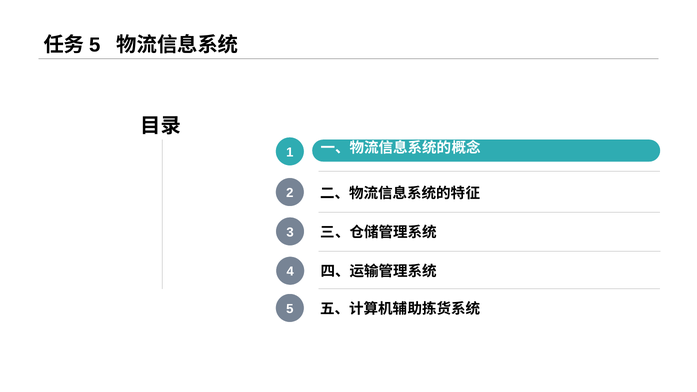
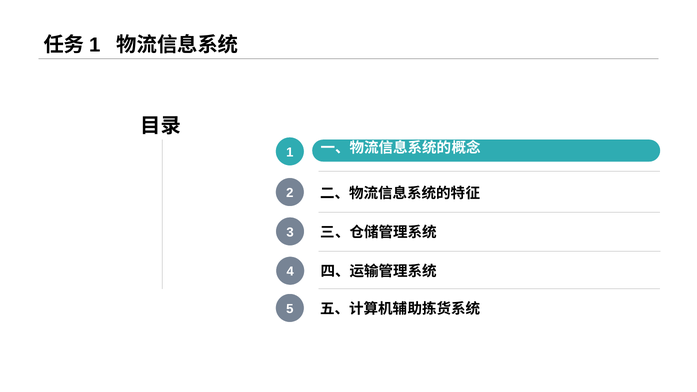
5: 5 -> 1 (95, 45)
